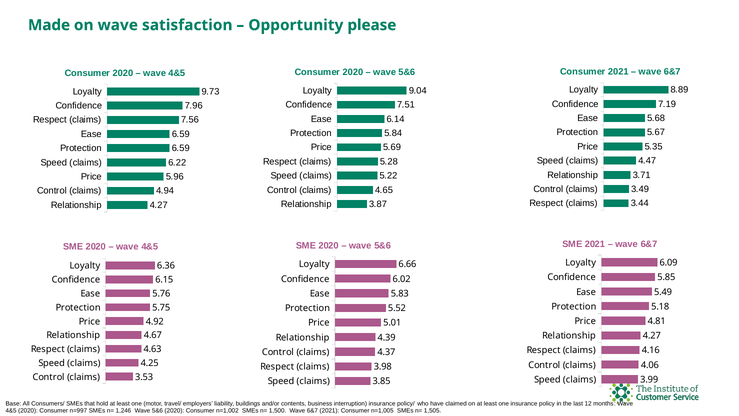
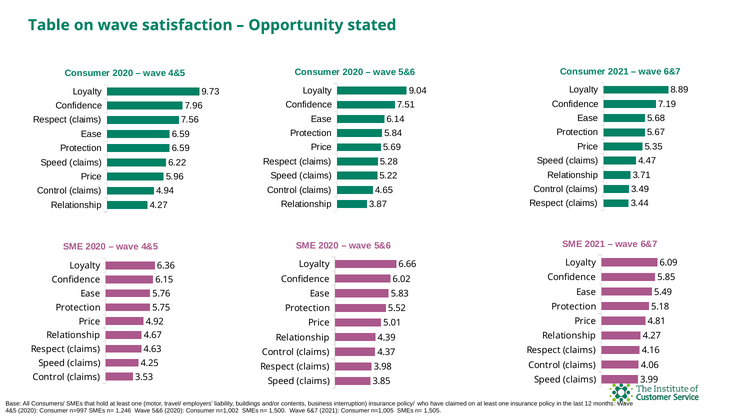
Made: Made -> Table (49, 25)
please: please -> stated (372, 25)
